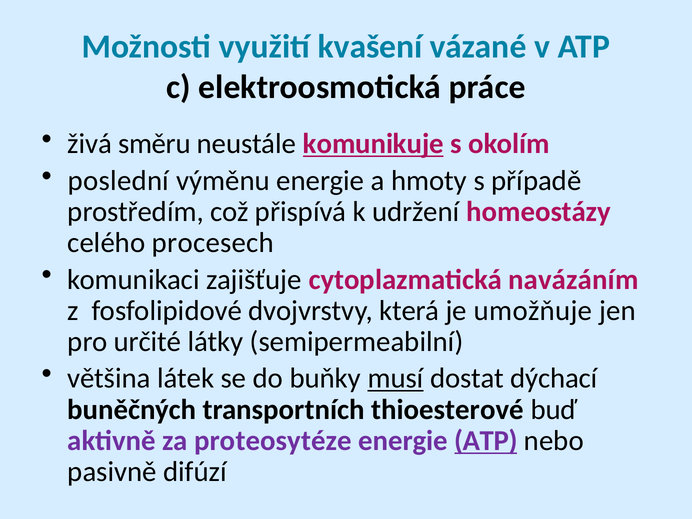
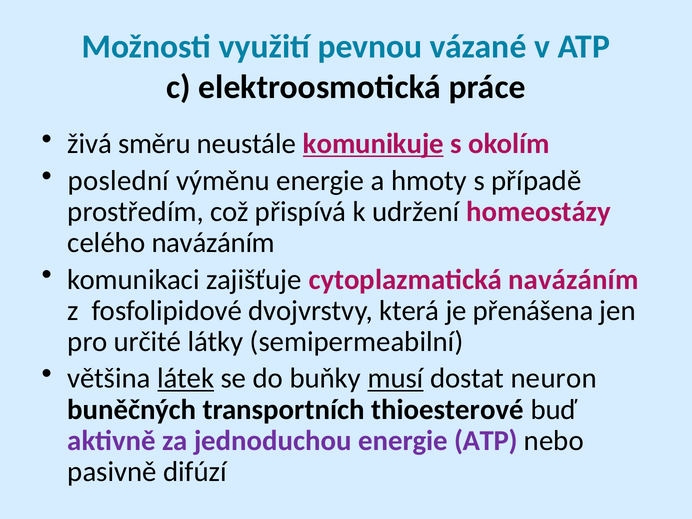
kvašení: kvašení -> pevnou (370, 47)
celého procesech: procesech -> navázáním (213, 243)
umožňuje: umožňuje -> přenášena (533, 311)
látek underline: none -> present (186, 378)
dýchací: dýchací -> neuron (554, 378)
proteosytéze: proteosytéze -> jednoduchou (273, 441)
ATP underline: present -> none (486, 441)
